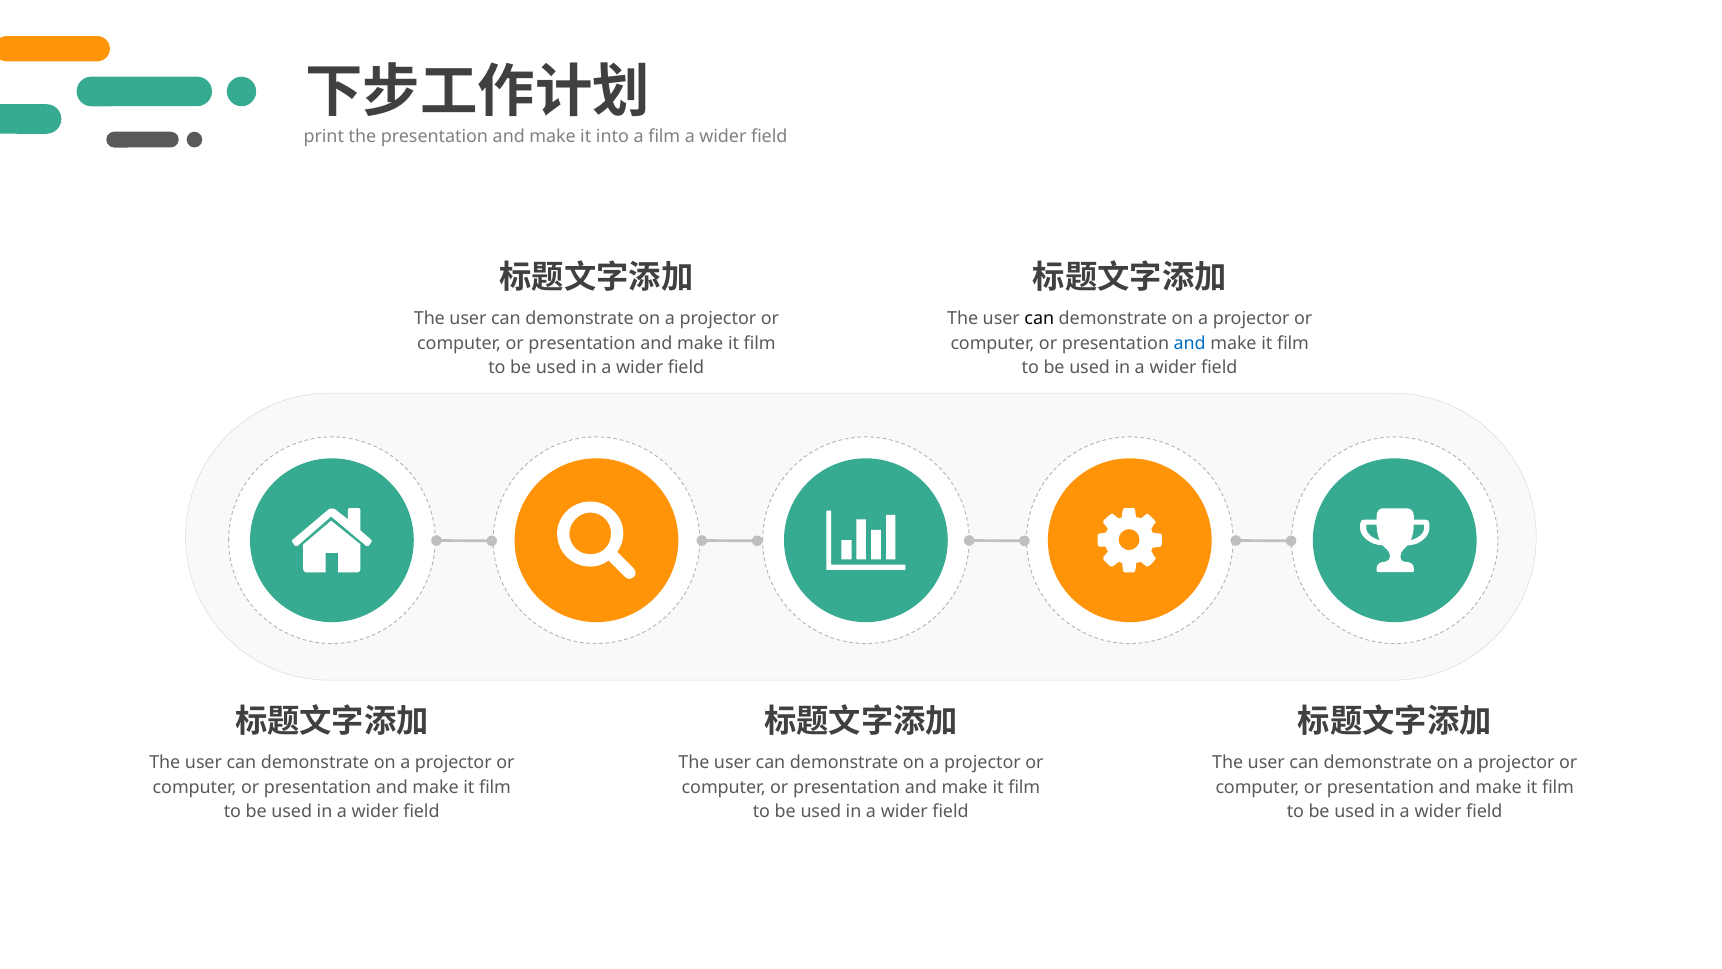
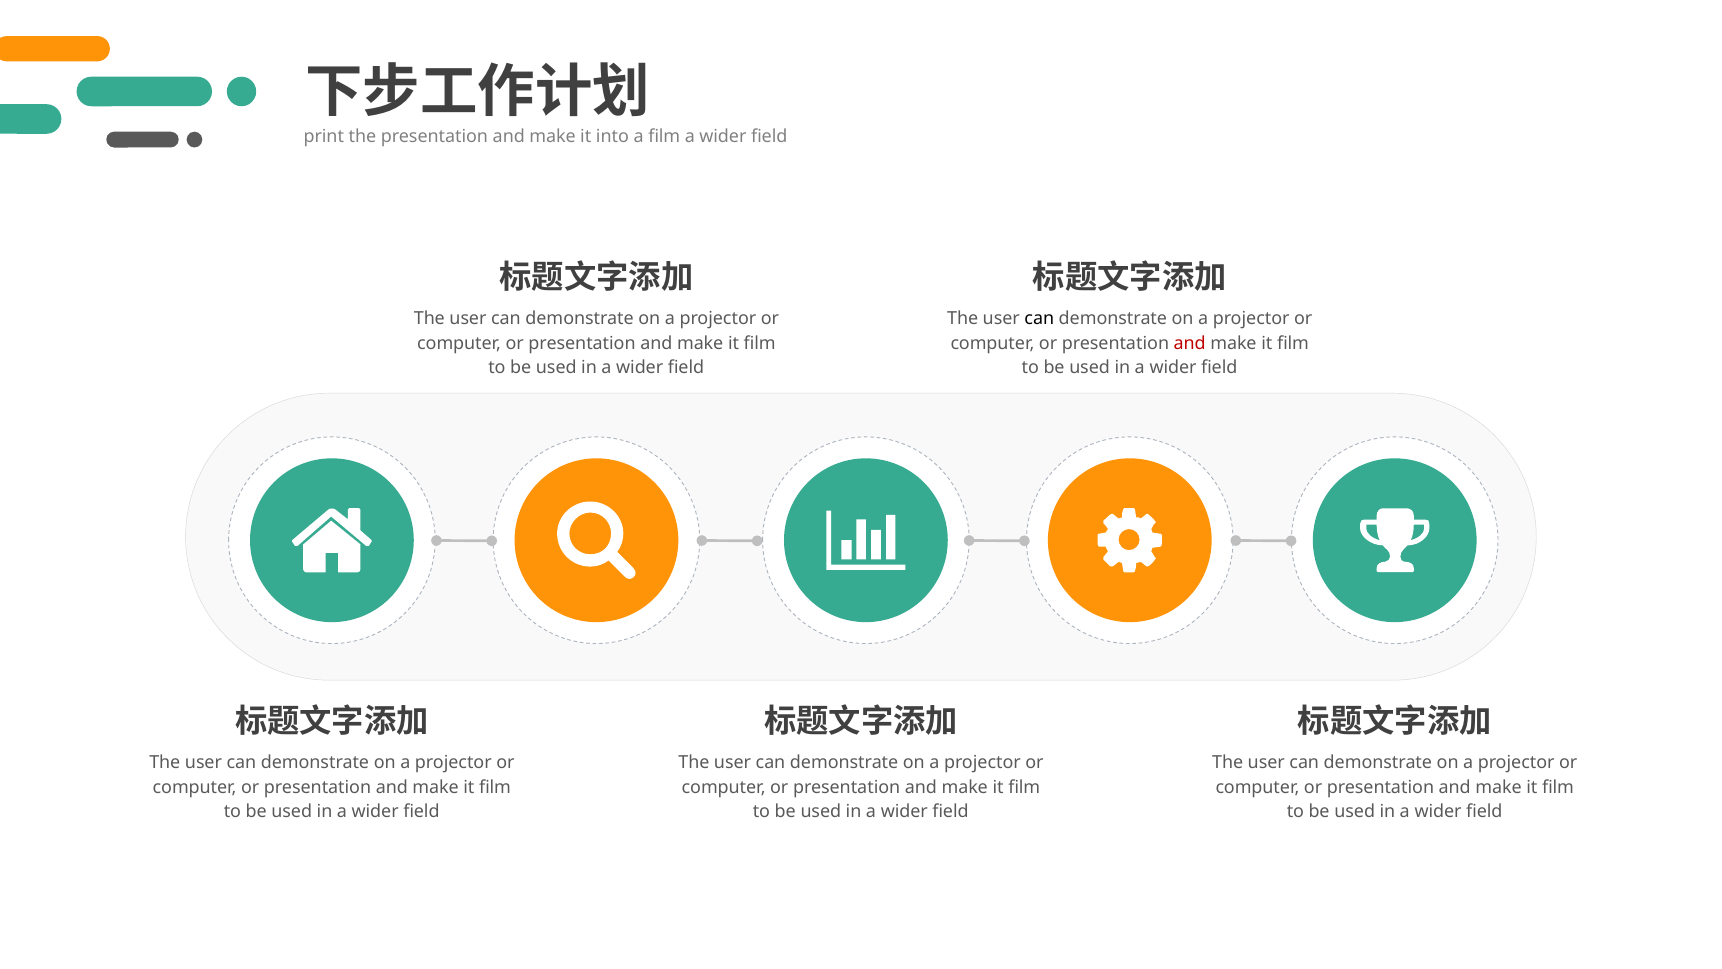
and colour: blue -> red (1190, 343)
